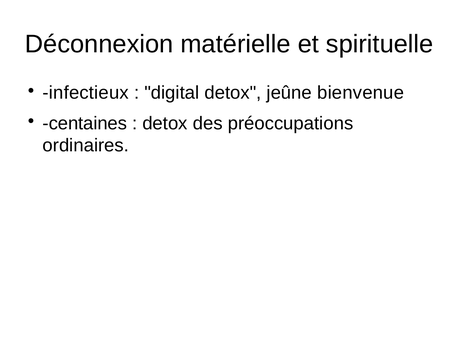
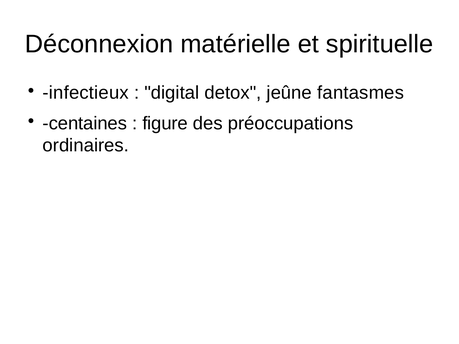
bienvenue: bienvenue -> fantasmes (361, 93)
detox: detox -> figure (165, 123)
